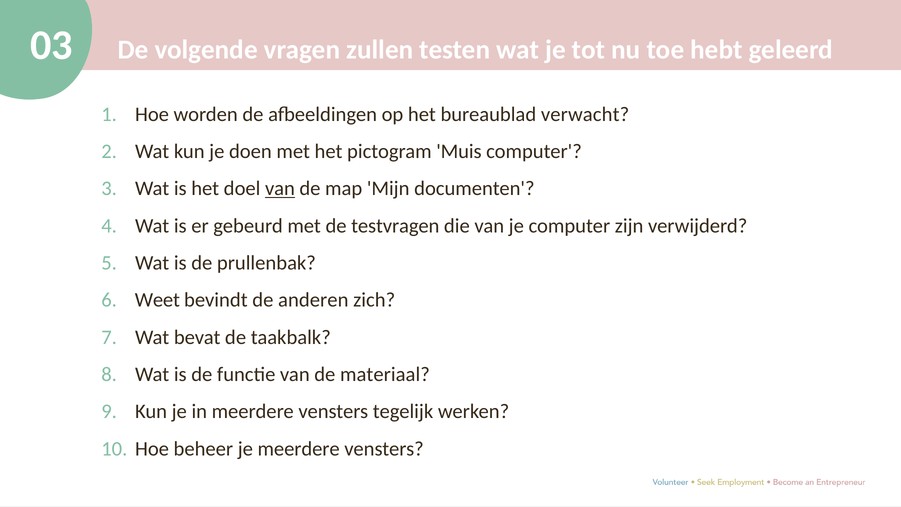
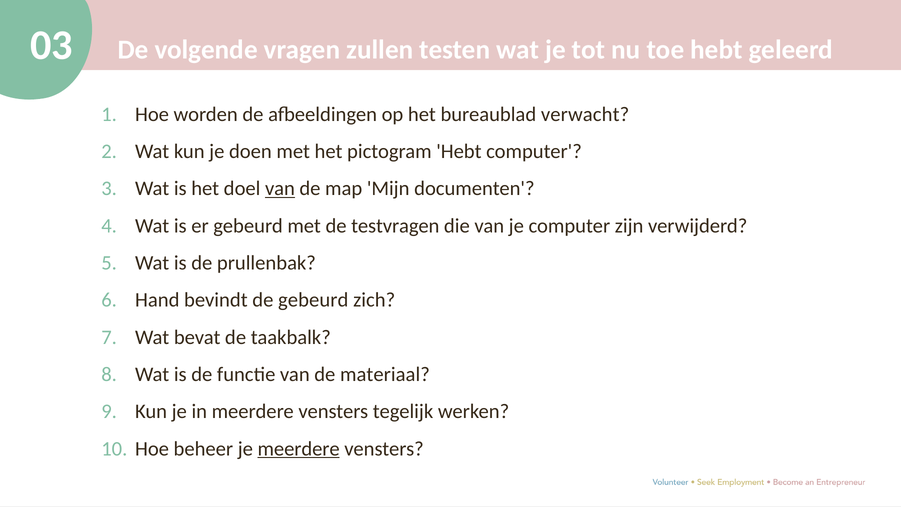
pictogram Muis: Muis -> Hebt (459, 151)
Weet: Weet -> Hand (157, 300)
de anderen: anderen -> gebeurd (313, 300)
meerdere underline: none -> present (299, 449)
